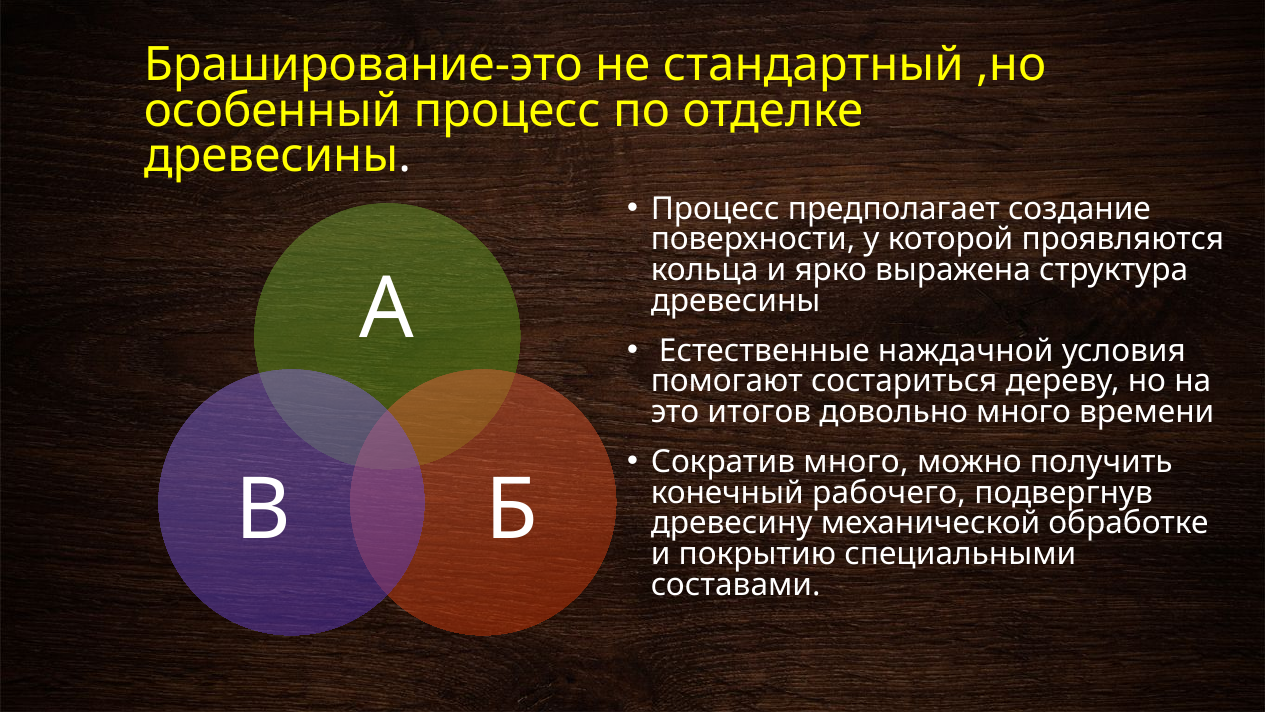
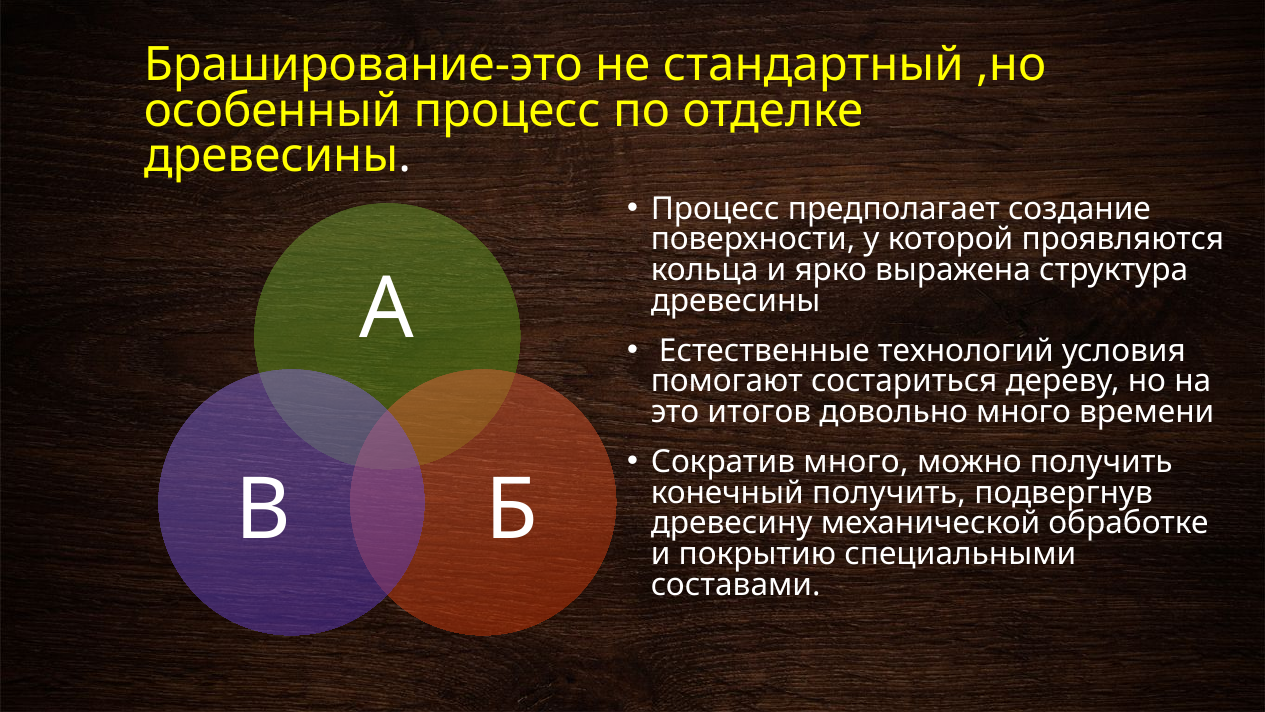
наждачной: наждачной -> технологий (966, 351)
конечный рабочего: рабочего -> получить (889, 493)
